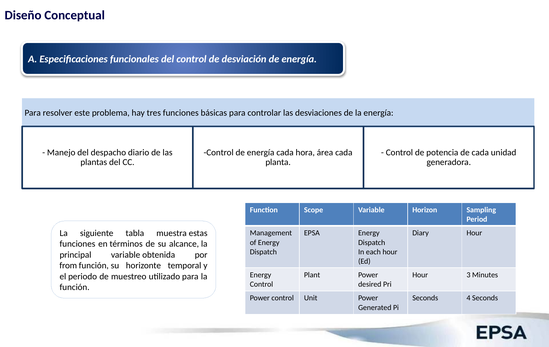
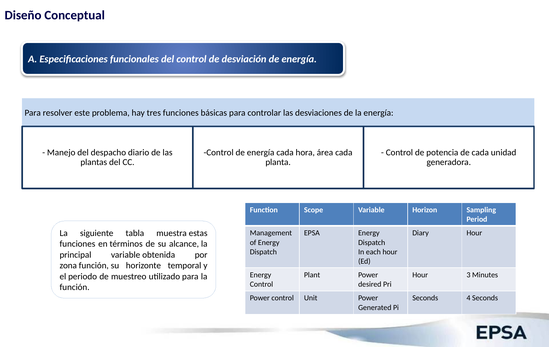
from: from -> zona (68, 266)
